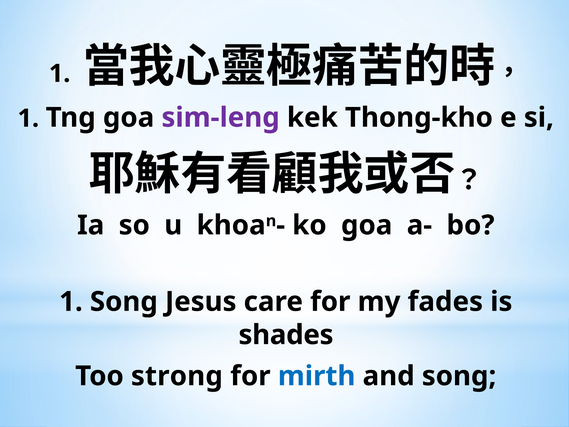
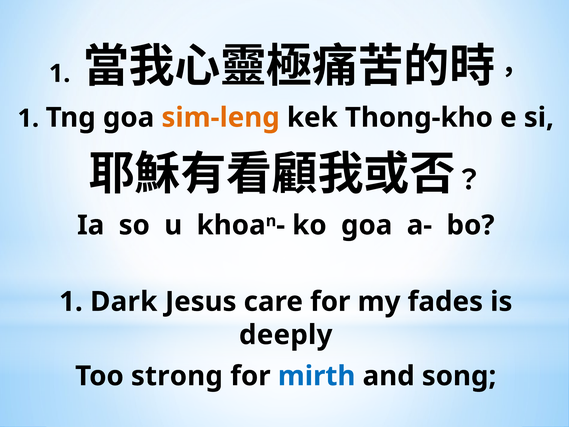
sim-leng colour: purple -> orange (221, 117)
1 Song: Song -> Dark (124, 302)
shades: shades -> deeply (286, 335)
